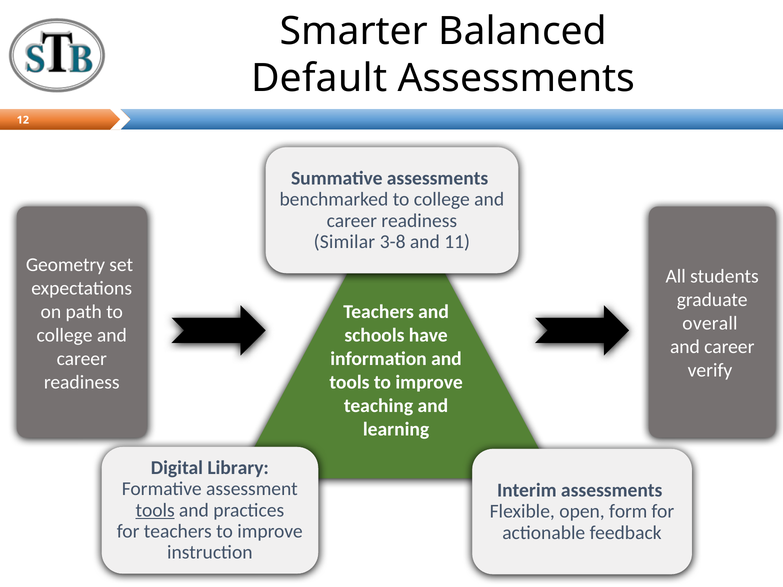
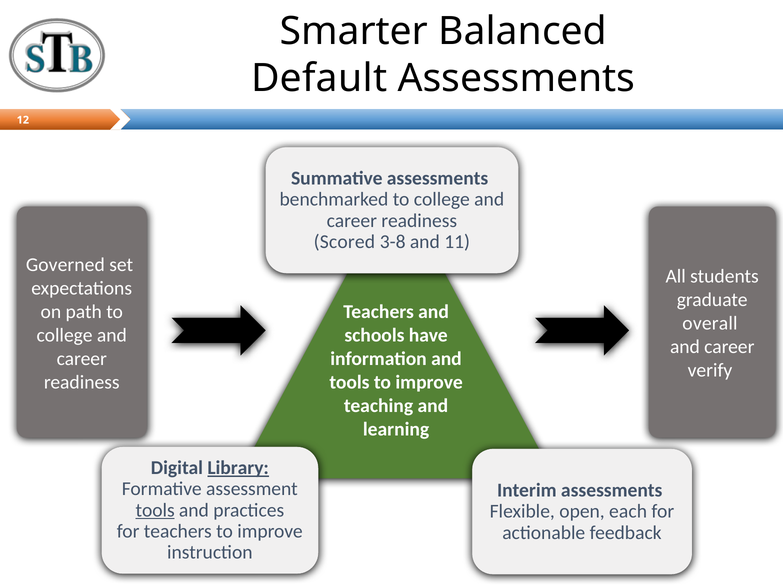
Similar: Similar -> Scored (344, 242)
Geometry: Geometry -> Governed (65, 265)
Library underline: none -> present (238, 468)
form: form -> each (628, 512)
